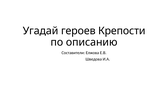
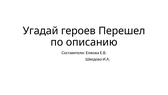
Крепости: Крепости -> Перешел (122, 31)
